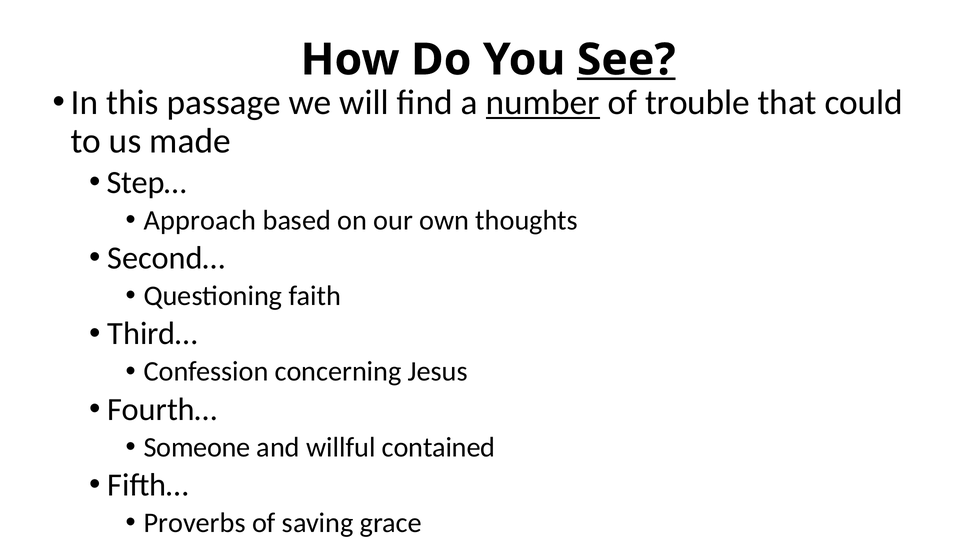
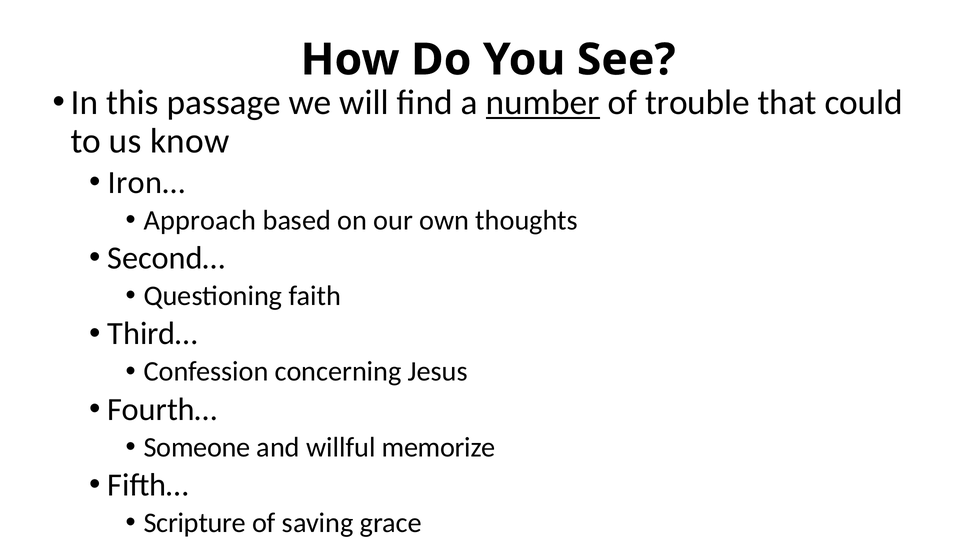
See underline: present -> none (626, 60)
made: made -> know (190, 141)
Step…: Step… -> Iron… (146, 182)
contained: contained -> memorize (439, 447)
Proverbs: Proverbs -> Scripture (195, 523)
